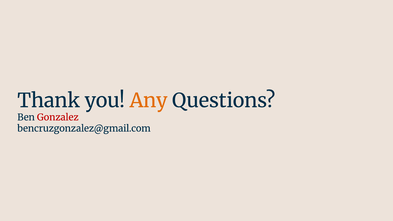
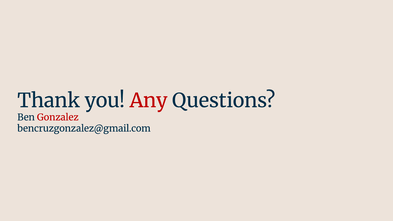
Any colour: orange -> red (149, 101)
